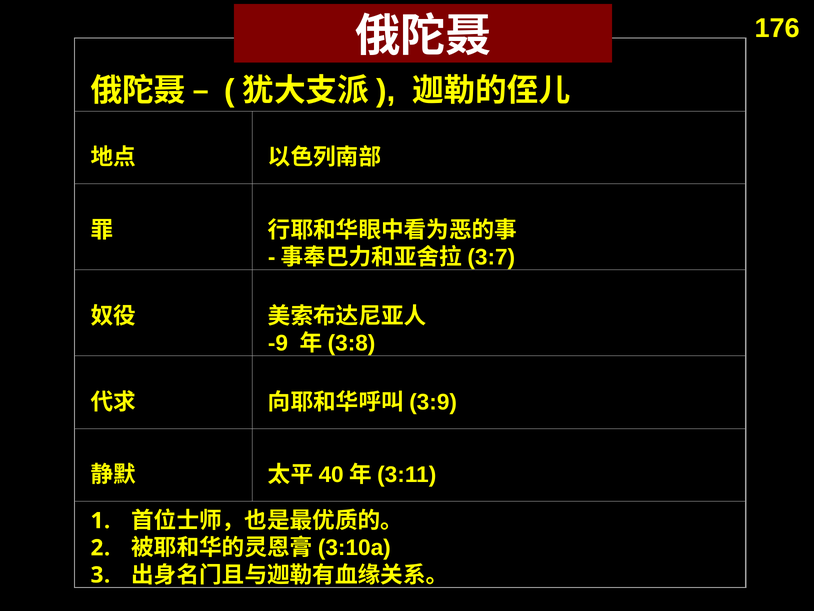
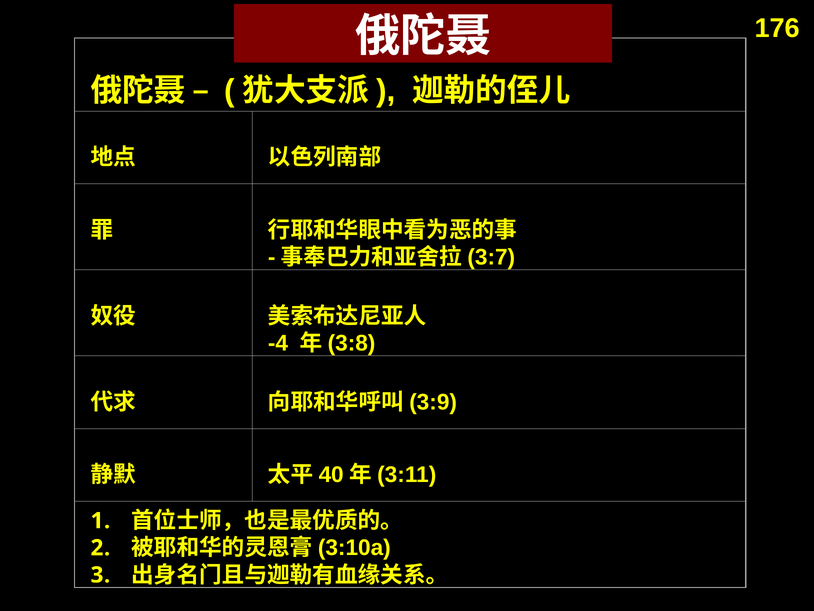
-9: -9 -> -4 (278, 343)
